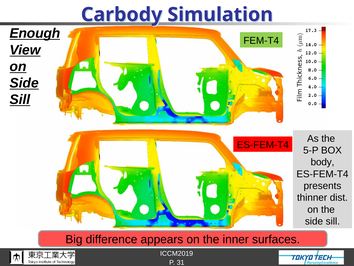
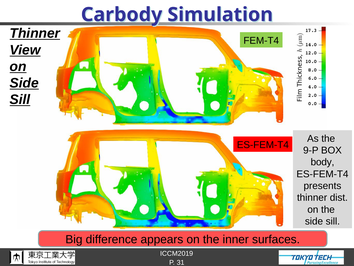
Enough: Enough -> Thinner (35, 33)
5-P: 5-P -> 9-P (311, 150)
